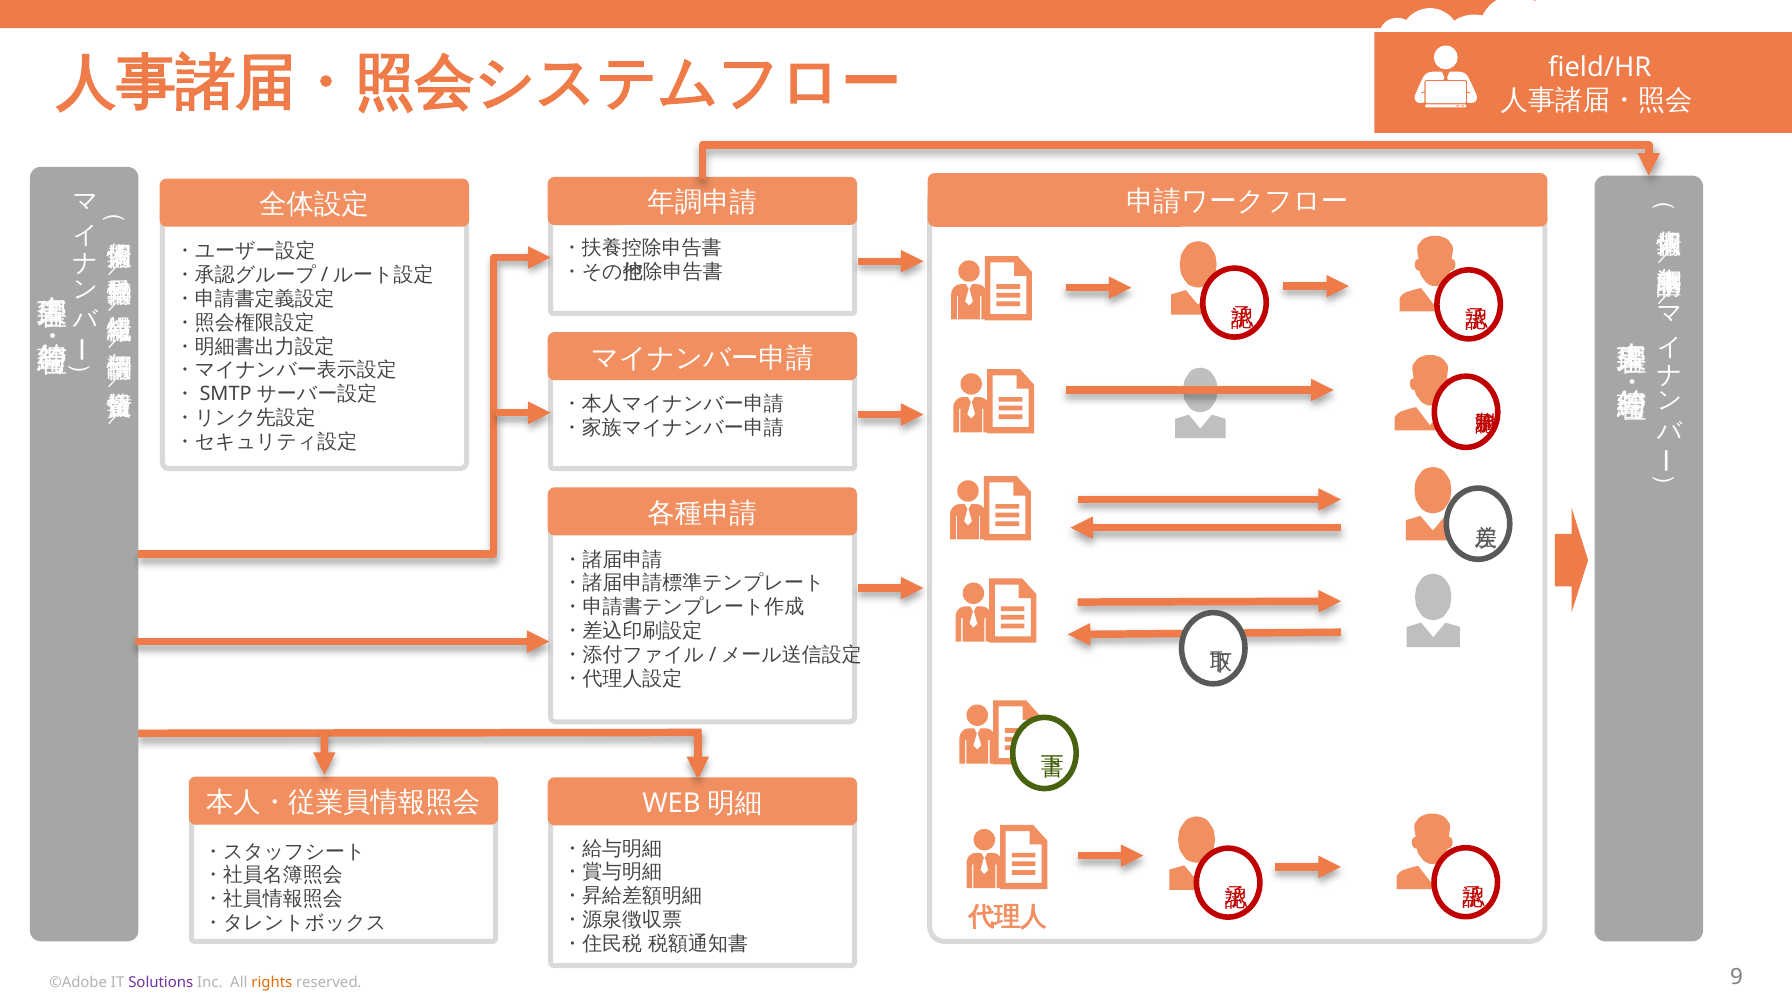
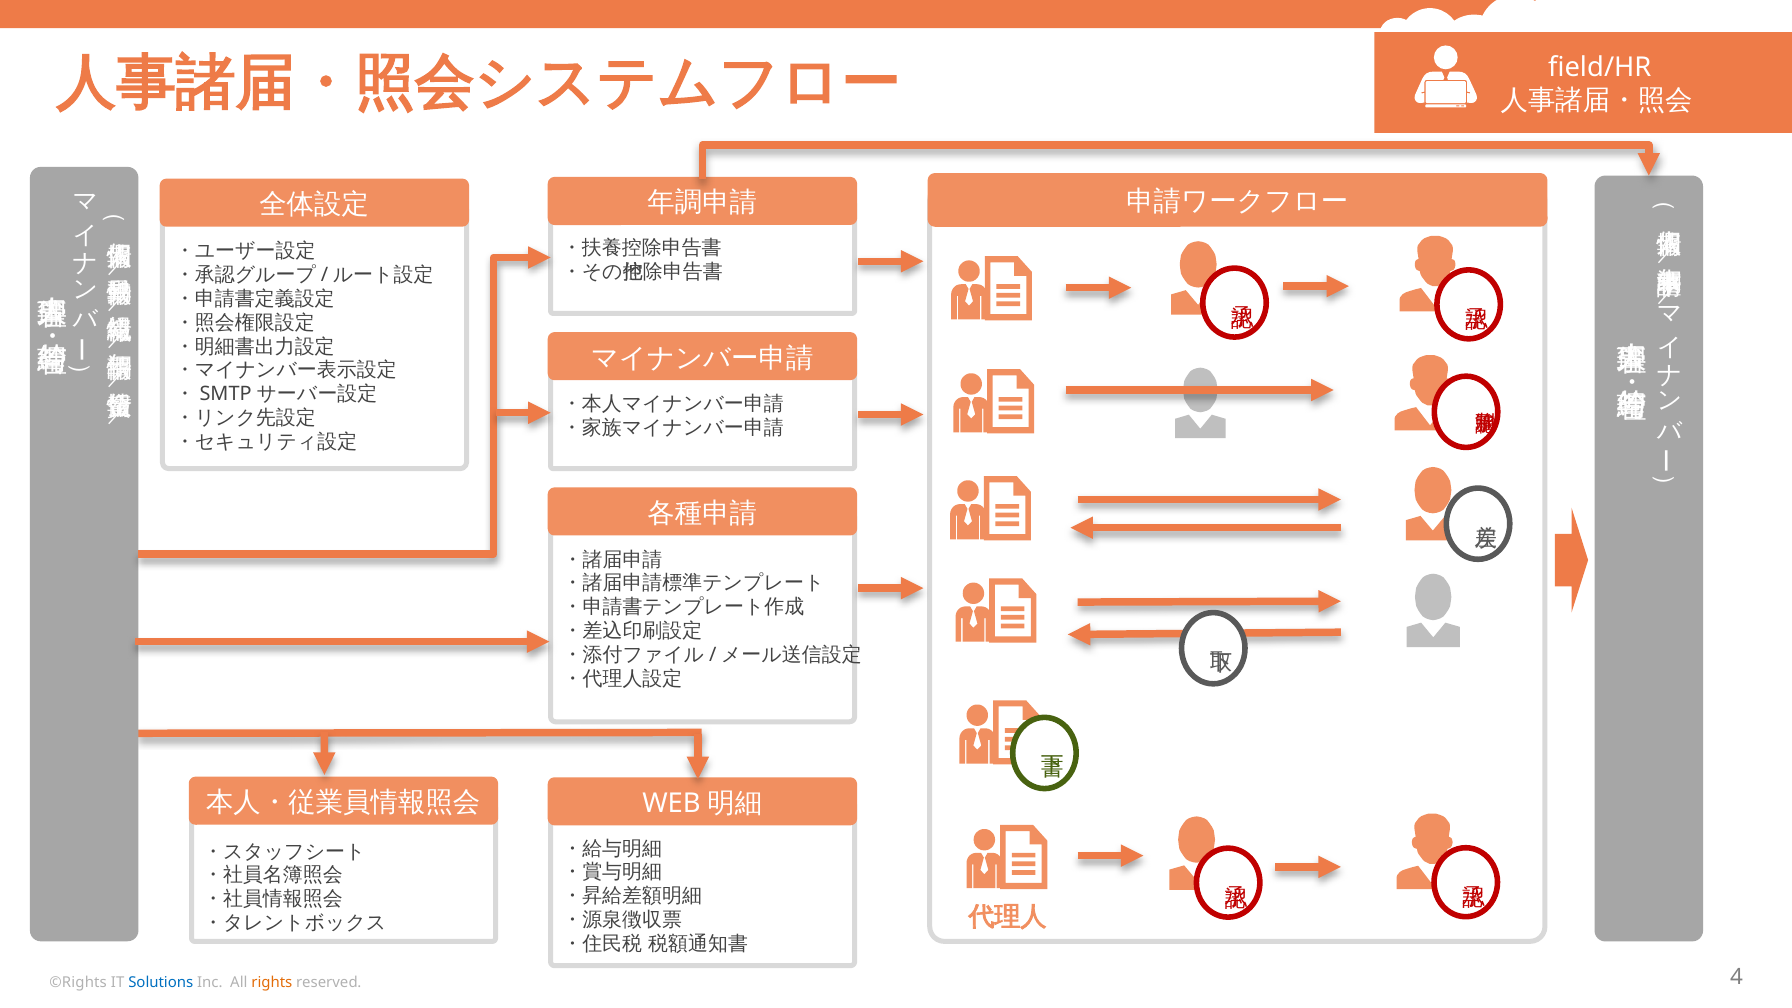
©Adobe: ©Adobe -> ©Rights (78, 983)
Solutions colour: purple -> blue (161, 983)
9: 9 -> 4 (1736, 977)
